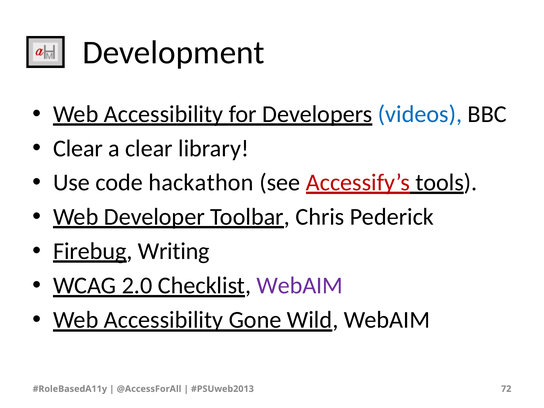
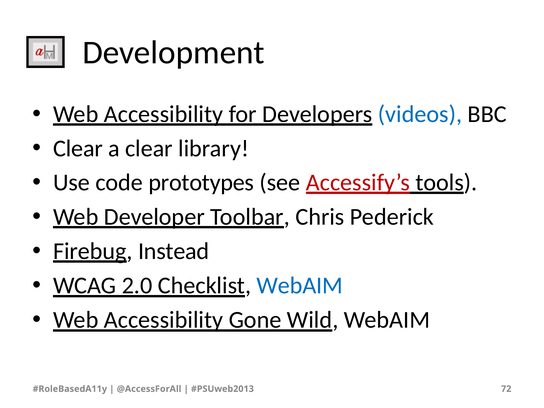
hackathon: hackathon -> prototypes (201, 182)
Writing: Writing -> Instead (174, 251)
WebAIM colour: purple -> blue (300, 286)
